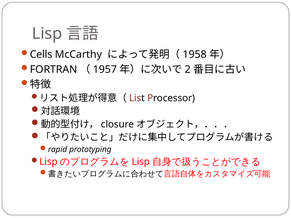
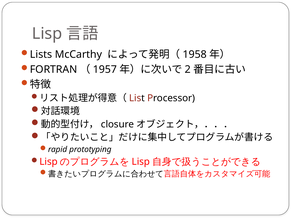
Cells: Cells -> Lists (41, 55)
